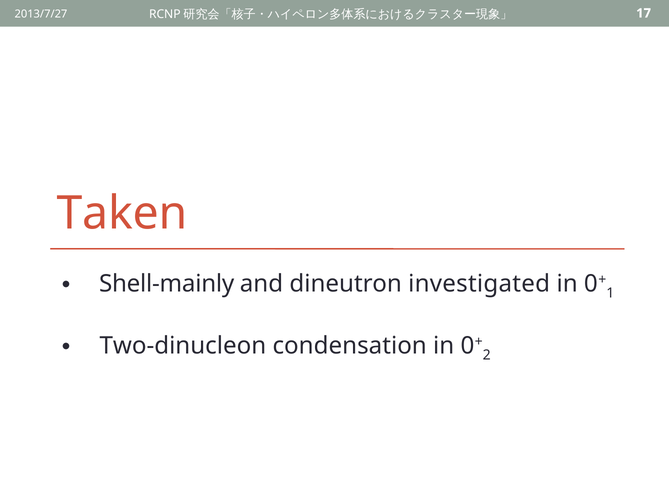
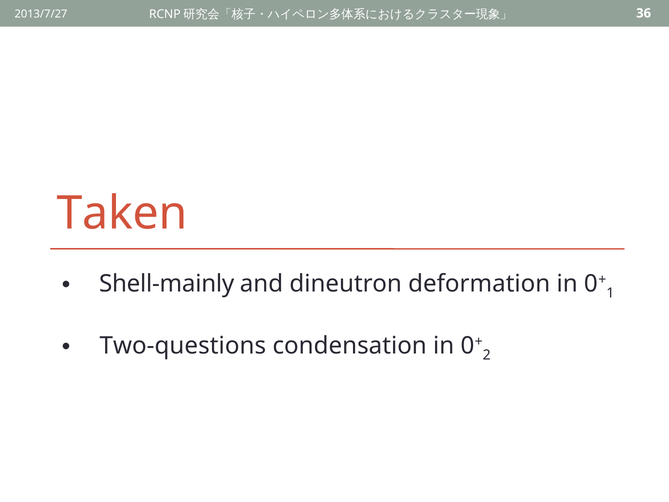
17: 17 -> 36 (644, 13)
investigated: investigated -> deformation (479, 283)
Two-dinucleon: Two-dinucleon -> Two-questions (183, 345)
